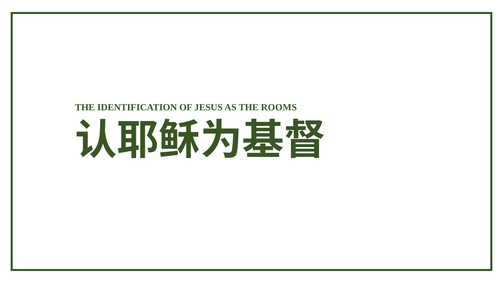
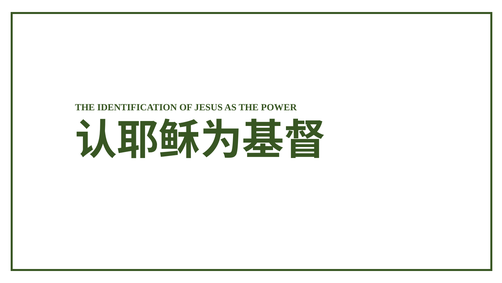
ROOMS: ROOMS -> POWER (279, 107)
